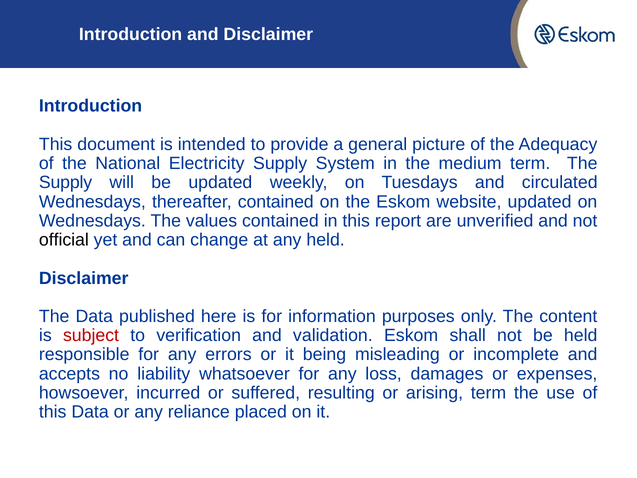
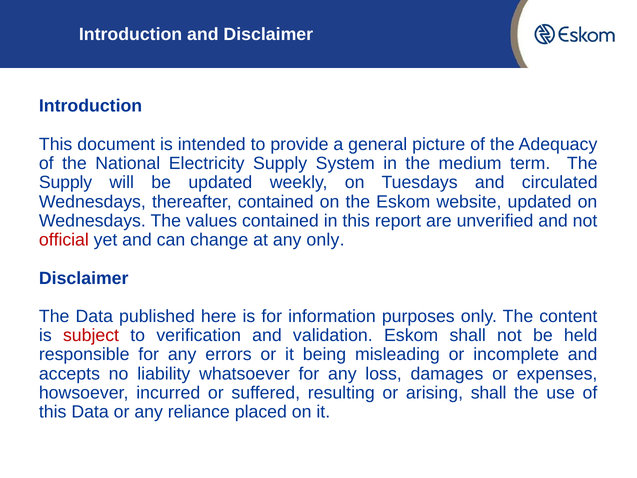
official colour: black -> red (64, 240)
any held: held -> only (325, 240)
arising term: term -> shall (489, 393)
